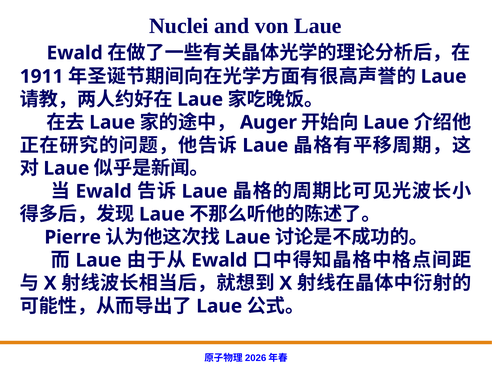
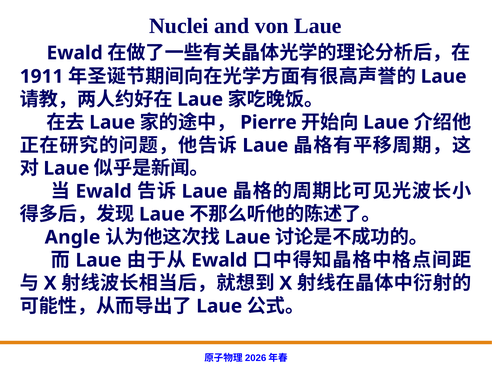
Auger: Auger -> Pierre (268, 122)
Pierre: Pierre -> Angle (73, 237)
